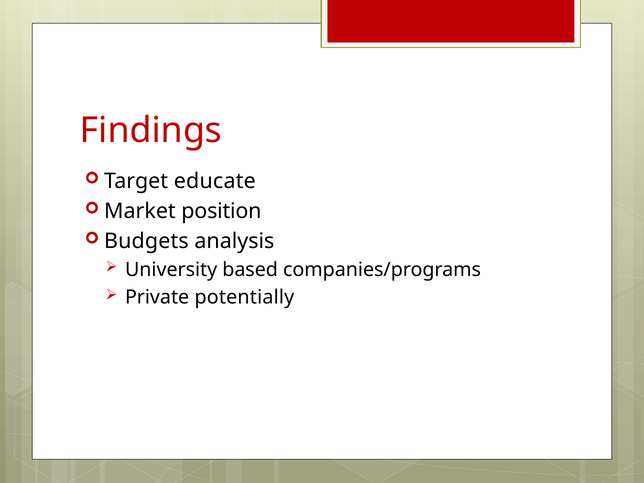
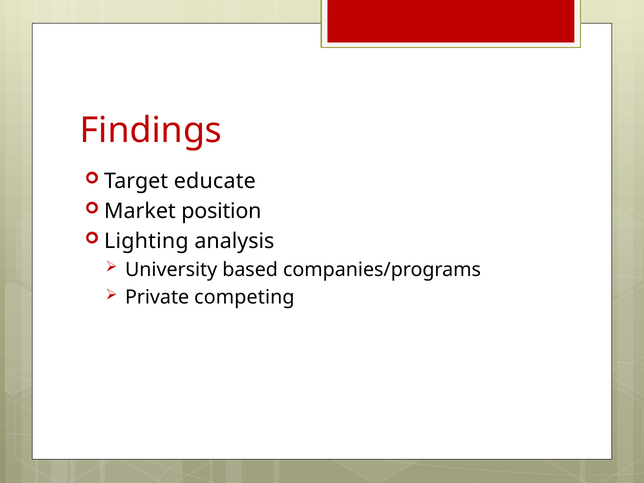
Budgets: Budgets -> Lighting (146, 241)
potentially: potentially -> competing (244, 297)
